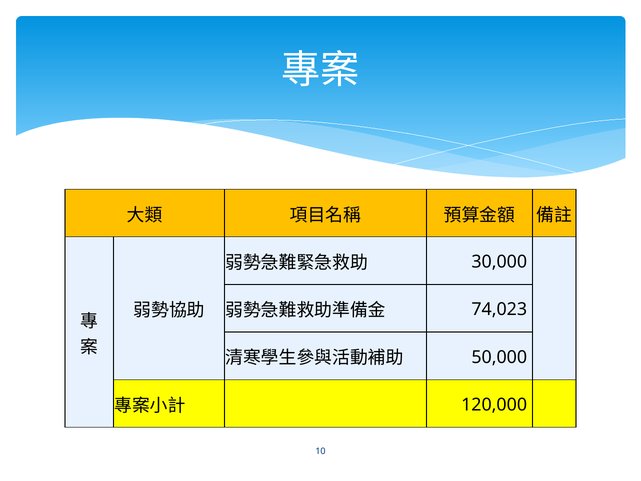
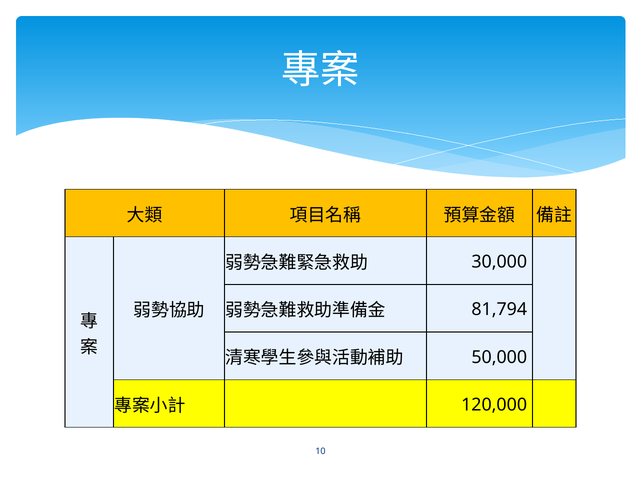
74,023: 74,023 -> 81,794 (499, 309)
